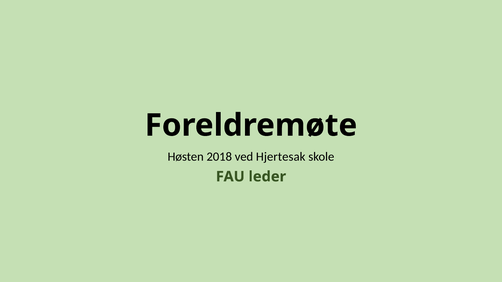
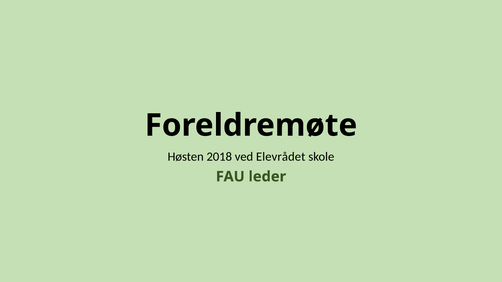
Hjertesak: Hjertesak -> Elevrådet (281, 157)
